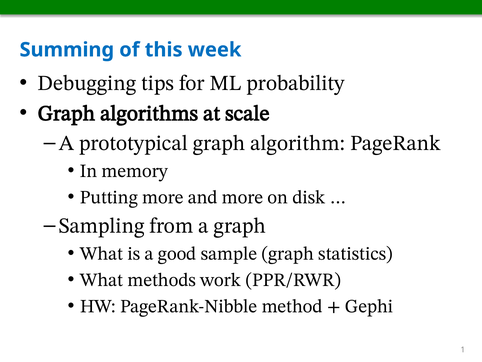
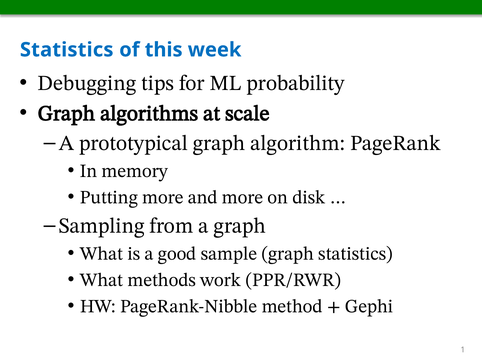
Summing: Summing -> Statistics (67, 50)
